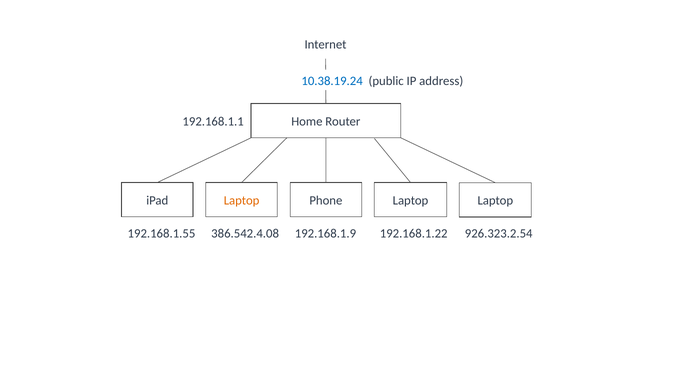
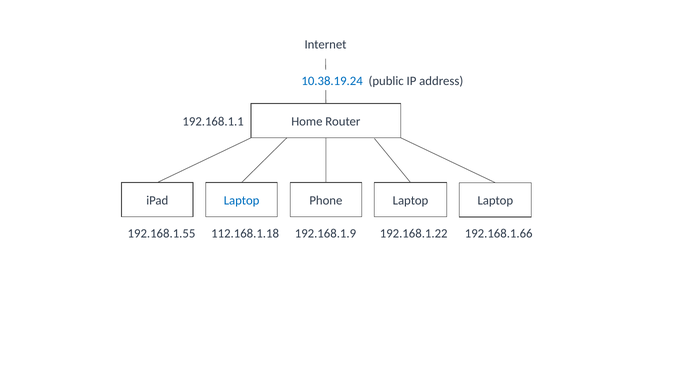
Laptop colour: orange -> blue (242, 201)
386.542.4.08: 386.542.4.08 -> 112.168.1.18 (245, 234)
926.323.2.54: 926.323.2.54 -> 192.168.1.66 (499, 234)
